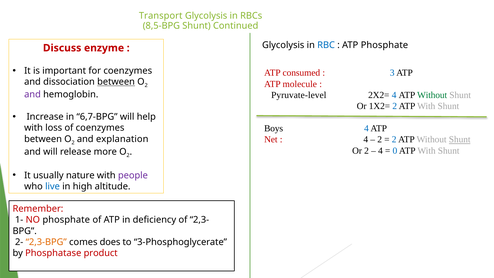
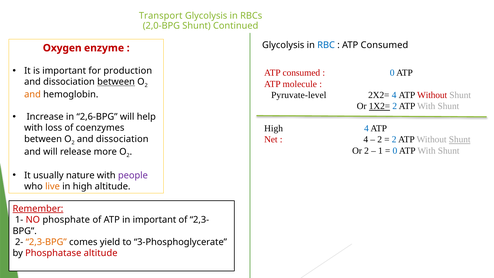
8,5-BPG: 8,5-BPG -> 2,0-BPG (161, 26)
Phosphate: Phosphate -> Consumed (384, 45)
Discuss: Discuss -> Oxygen (62, 48)
for coenzymes: coenzymes -> production (128, 71)
3: 3 -> 0 (392, 73)
Without colour: green -> red (432, 95)
and colour: purple -> orange (32, 94)
1X2= underline: none -> present (379, 106)
6,7-BPG: 6,7-BPG -> 2,6-BPG (97, 117)
Boys: Boys -> High (274, 128)
2 and explanation: explanation -> dissociation (122, 139)
4: 4 -> 1 (380, 151)
live colour: blue -> orange (53, 186)
Remember underline: none -> present (38, 209)
in deficiency: deficiency -> important (154, 220)
does: does -> yield (110, 242)
Phosphatase product: product -> altitude (101, 253)
